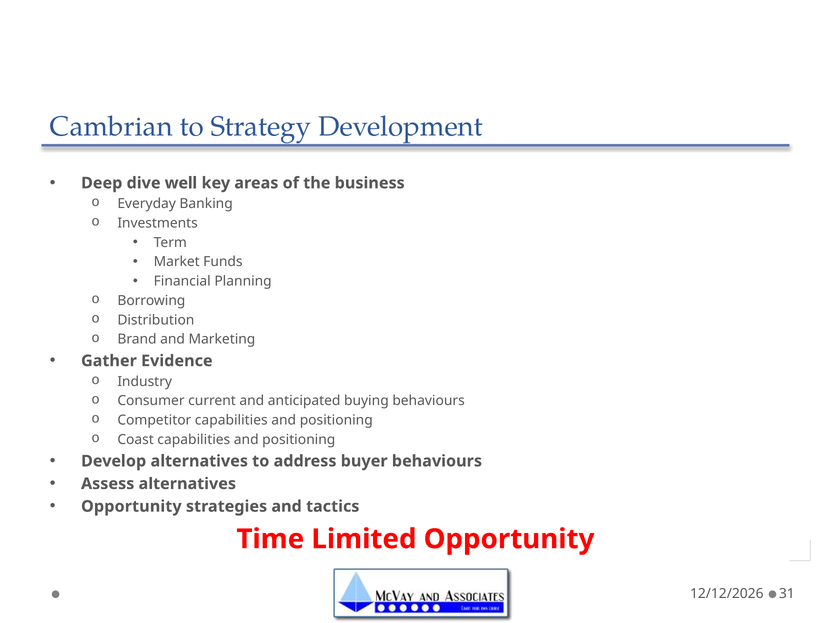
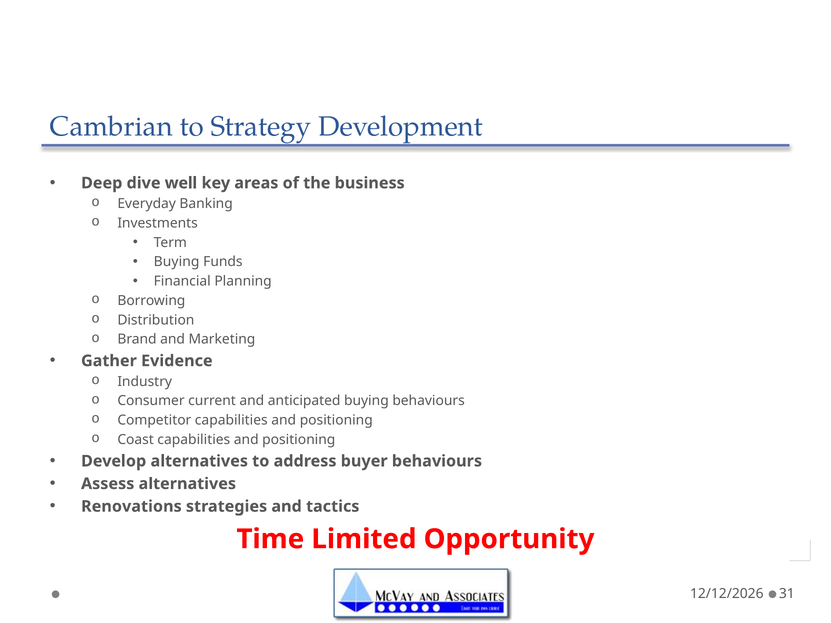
Market: Market -> Buying (177, 262)
Opportunity: Opportunity -> Renovations (131, 507)
